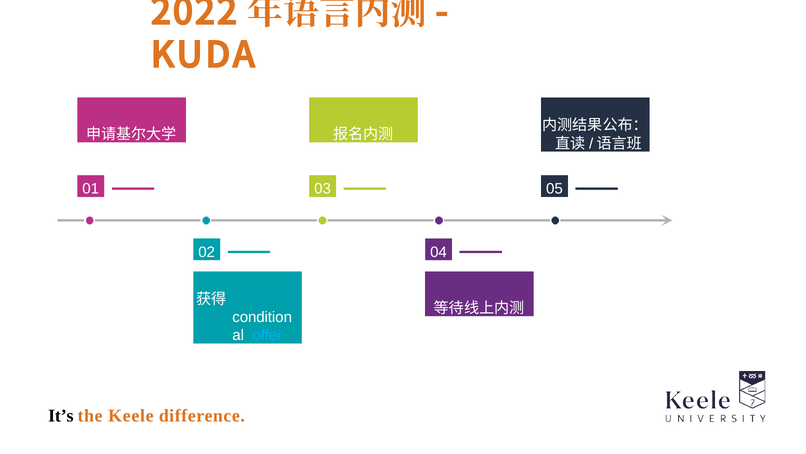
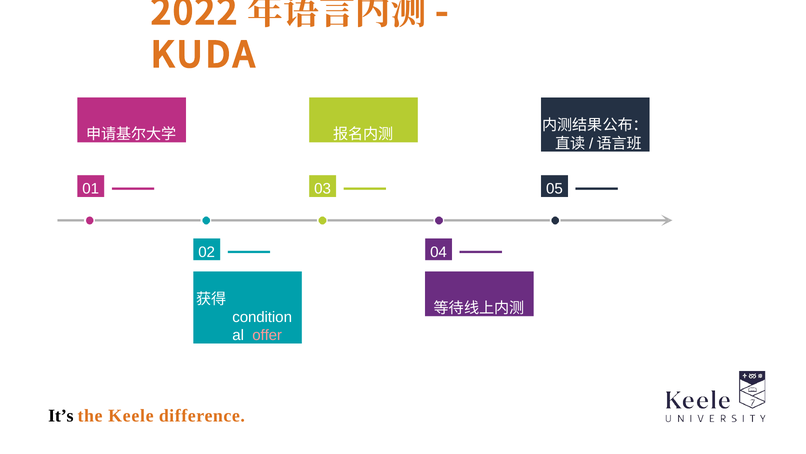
offer colour: light blue -> pink (267, 335)
